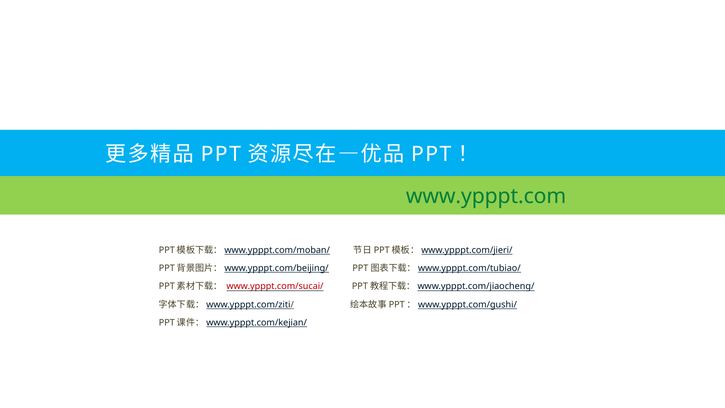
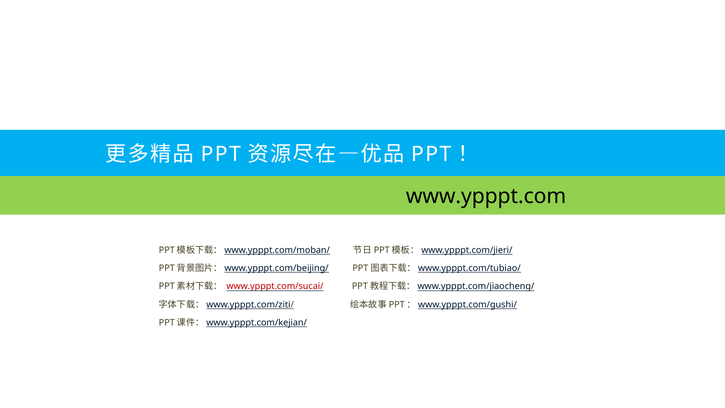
www.ypppt.com colour: green -> black (486, 196)
